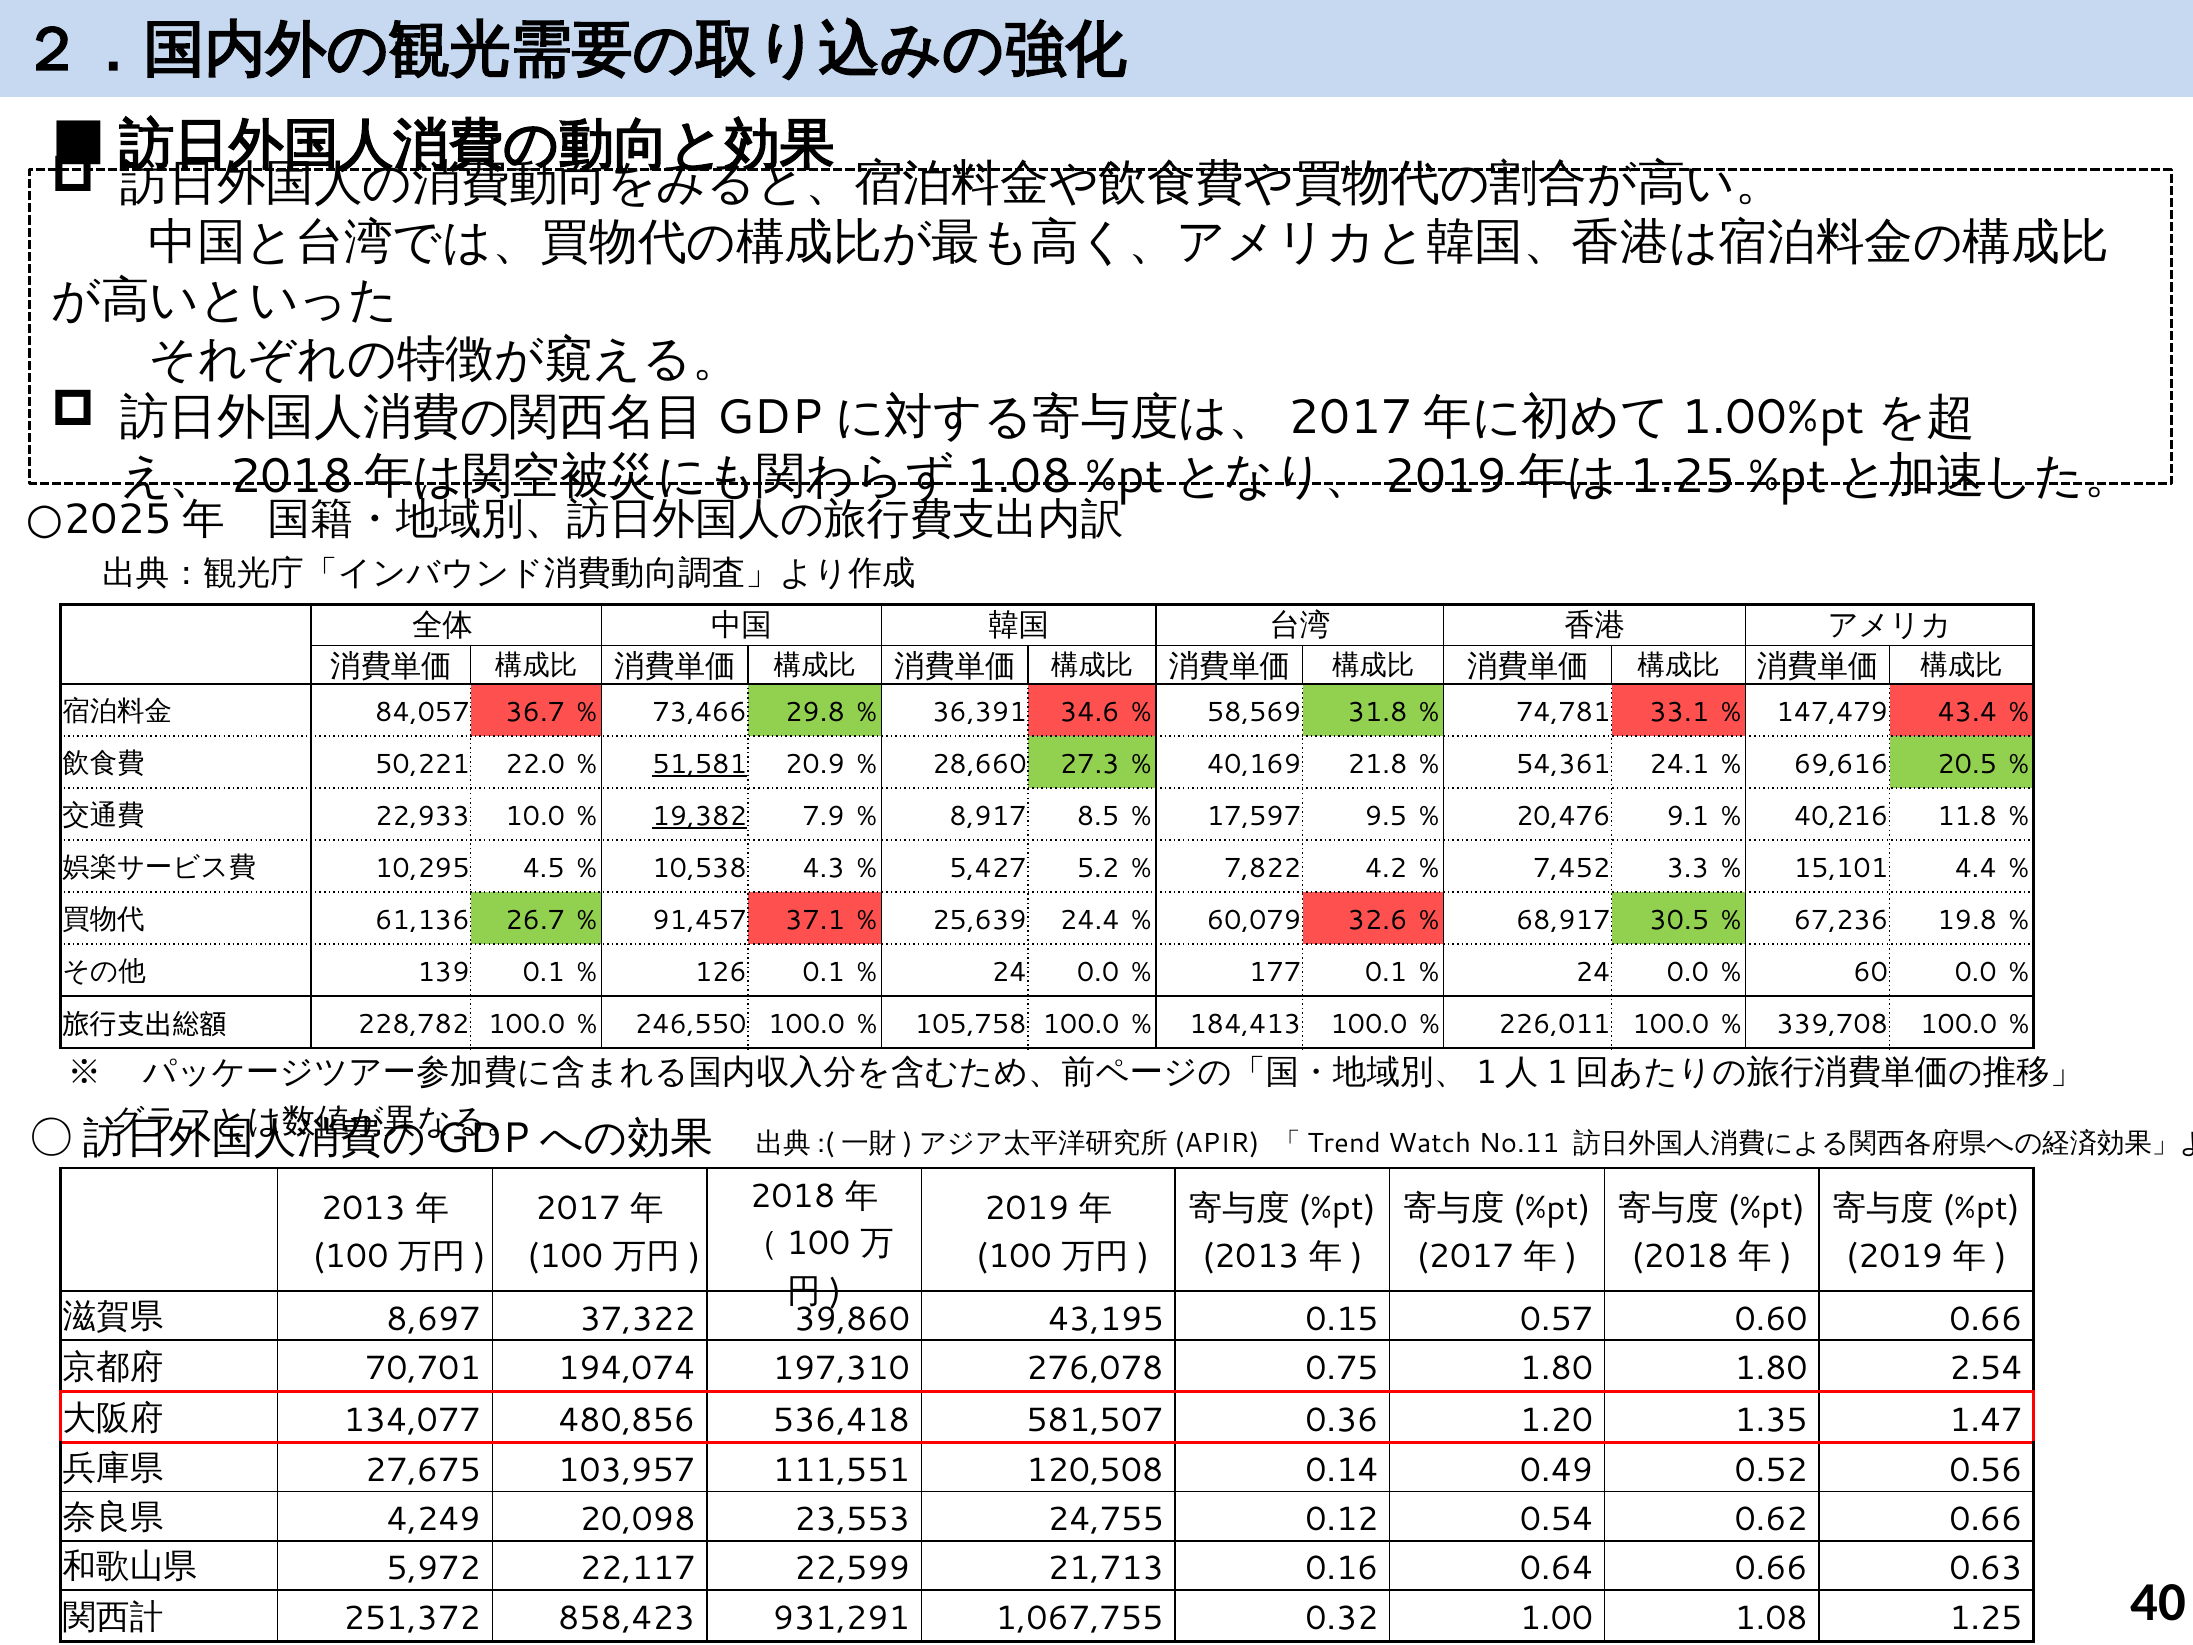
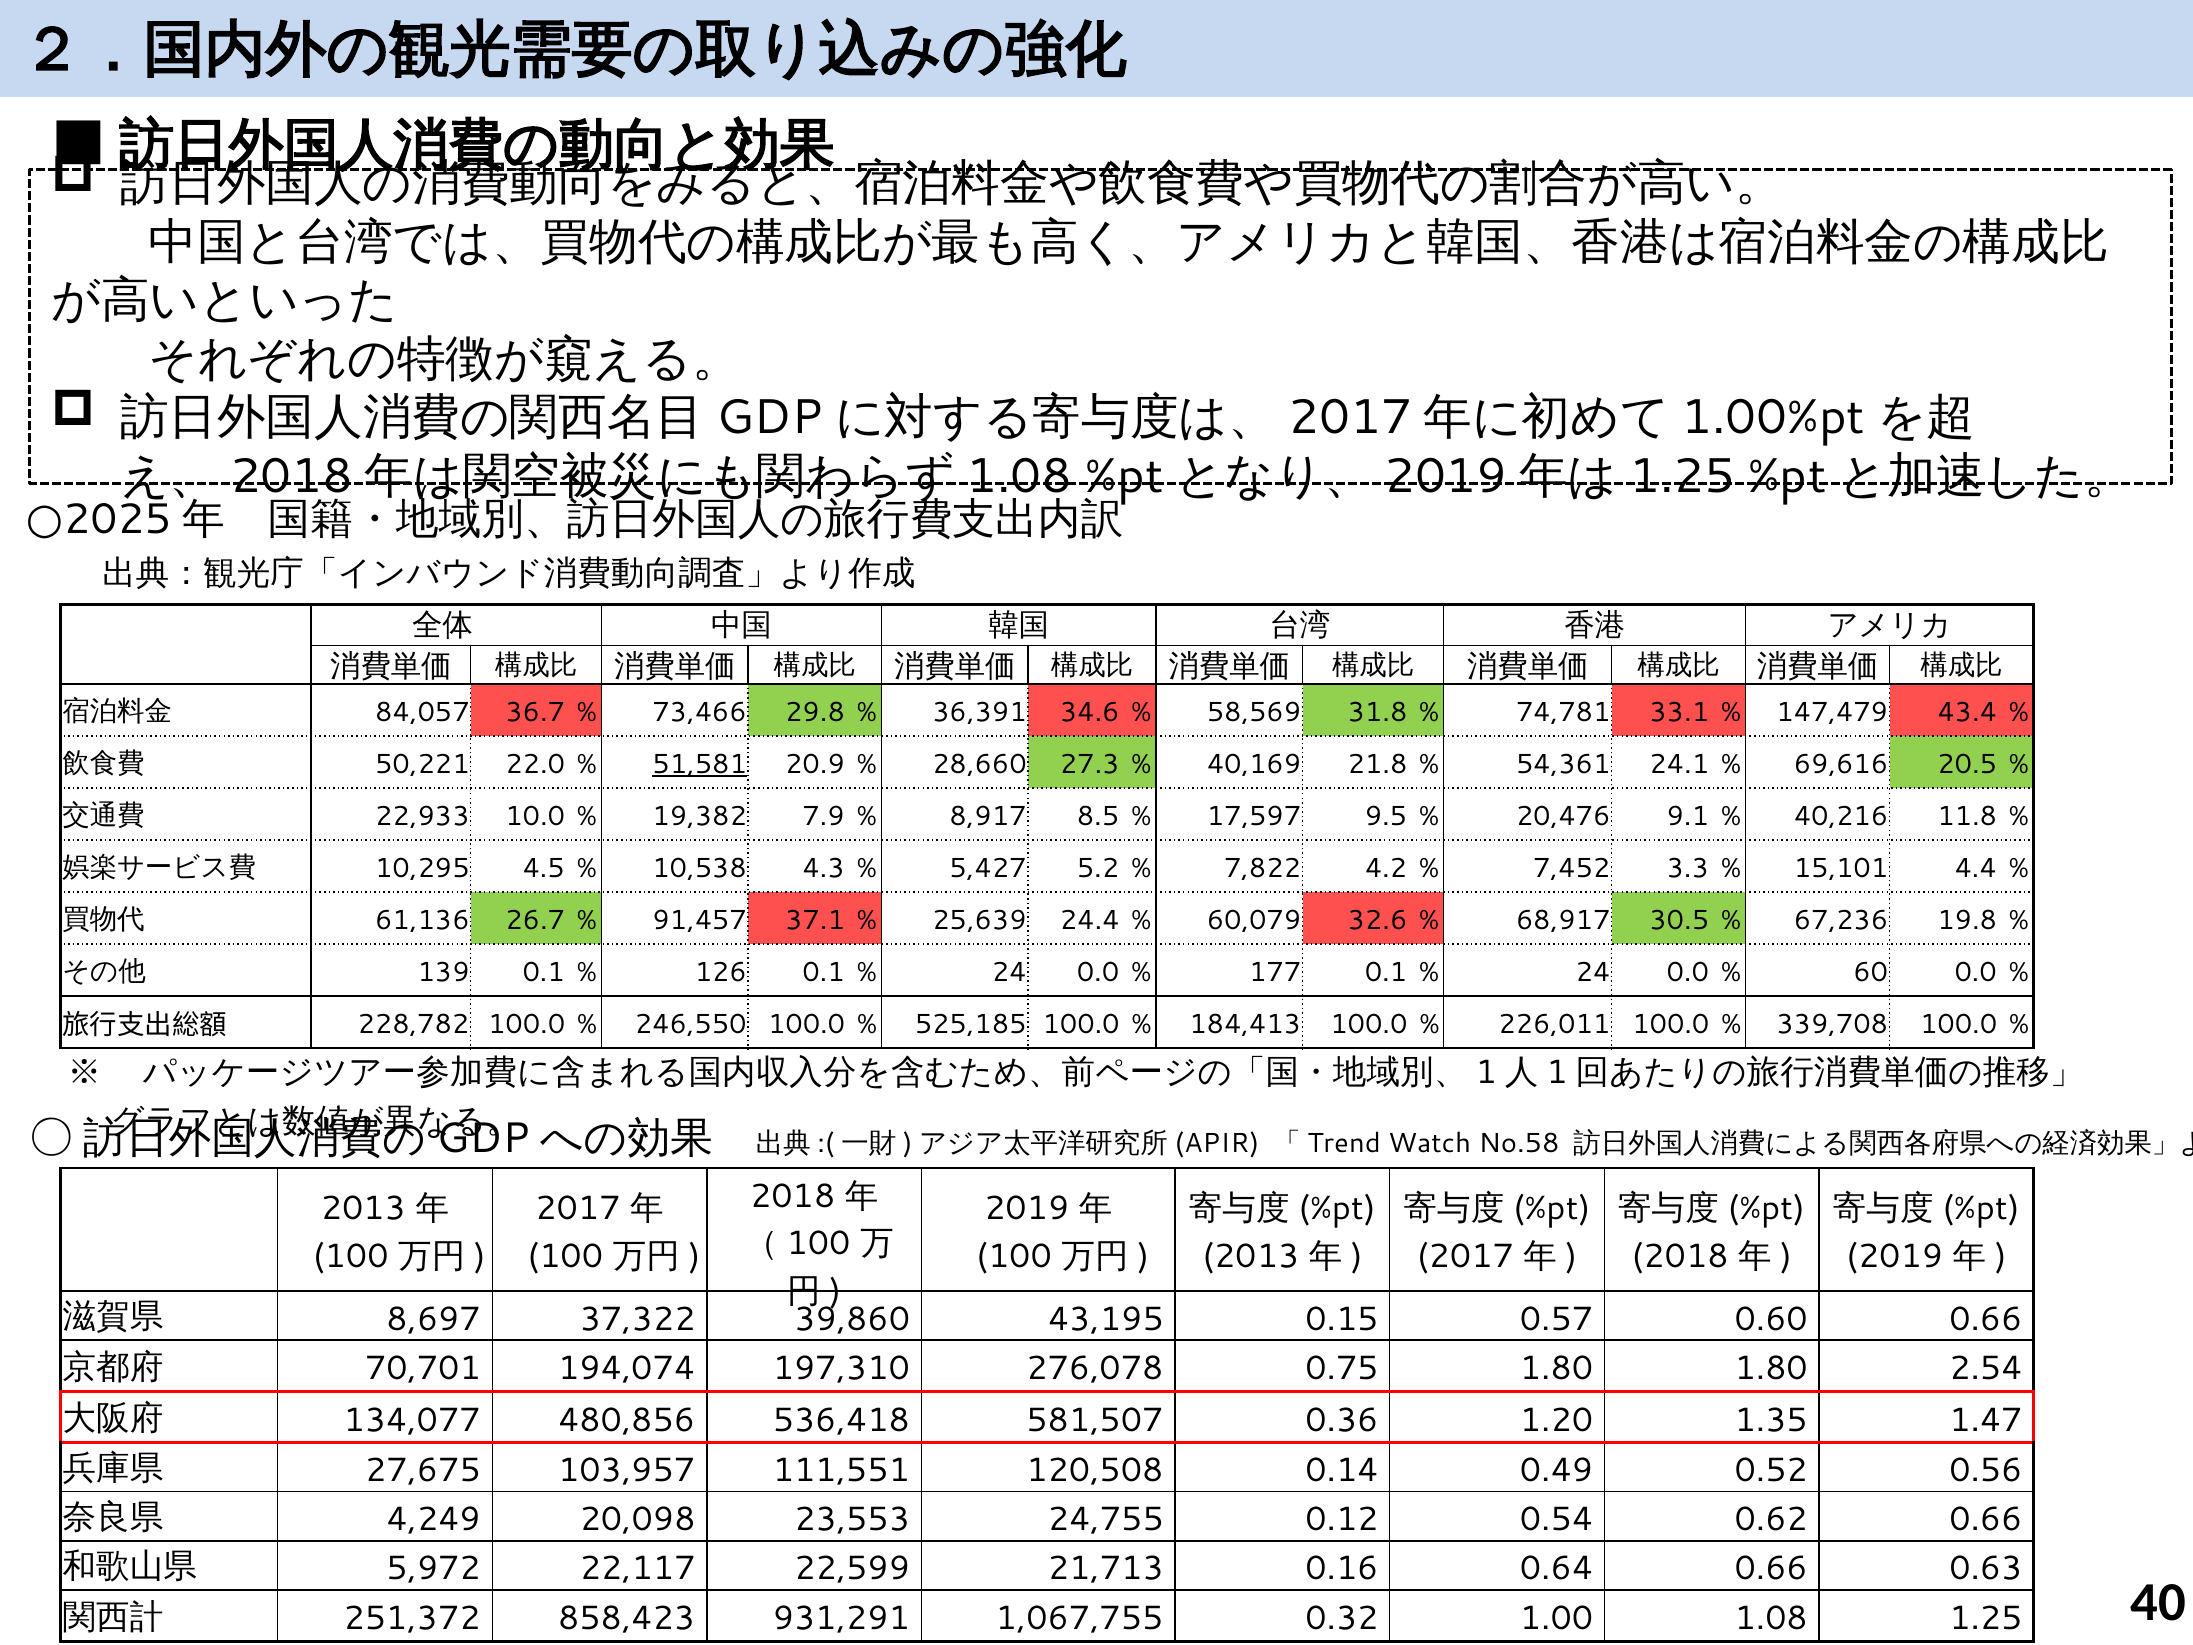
19,382 underline: present -> none (700, 816)
105,758: 105,758 -> 525,185 (971, 1024)
No.11: No.11 -> No.58 (1519, 1143)
